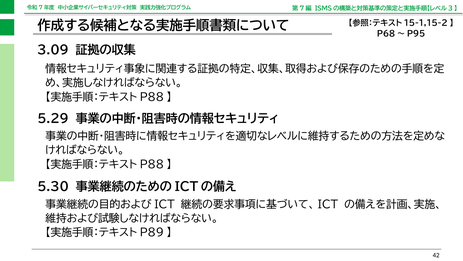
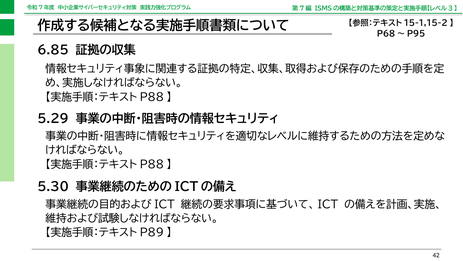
3.09: 3.09 -> 6.85 (53, 50)
